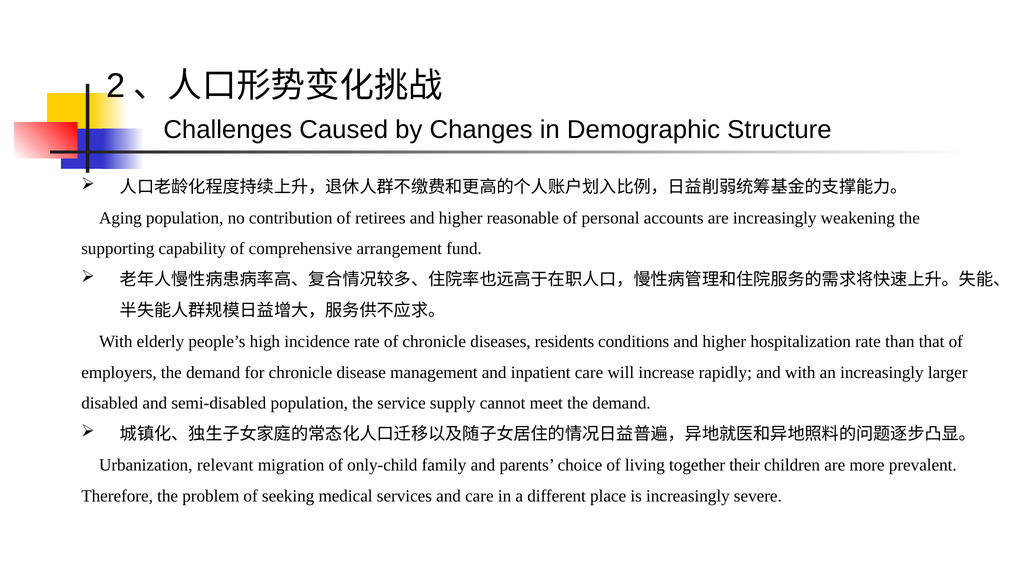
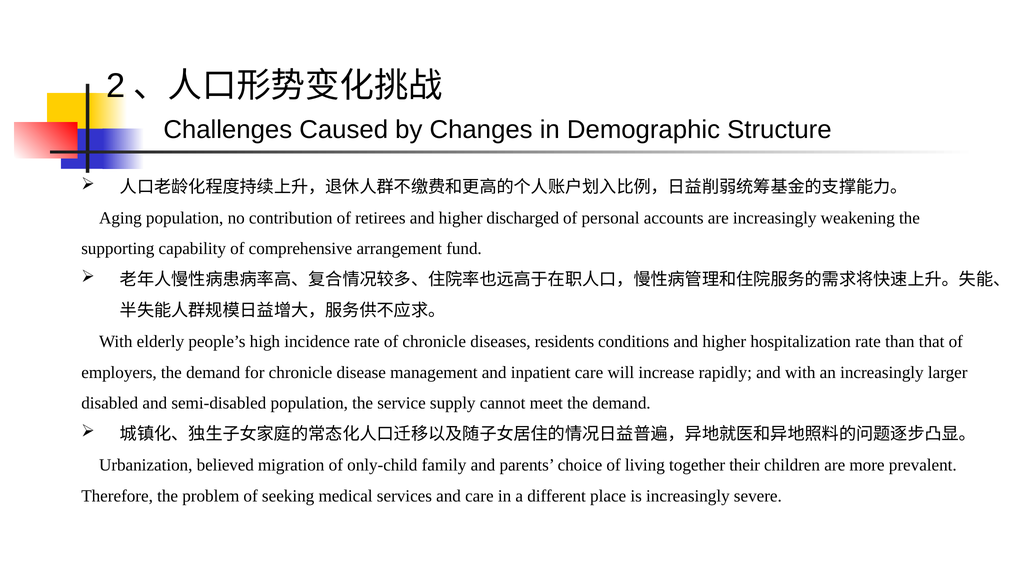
reasonable: reasonable -> discharged (523, 218)
relevant: relevant -> believed (225, 465)
